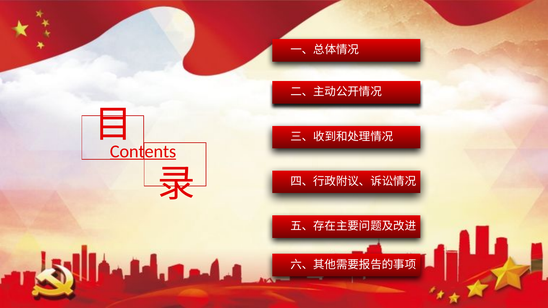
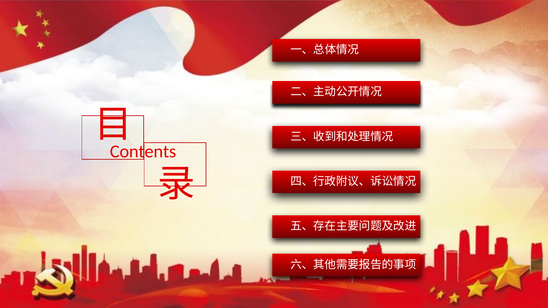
Contents underline: present -> none (143, 152)
